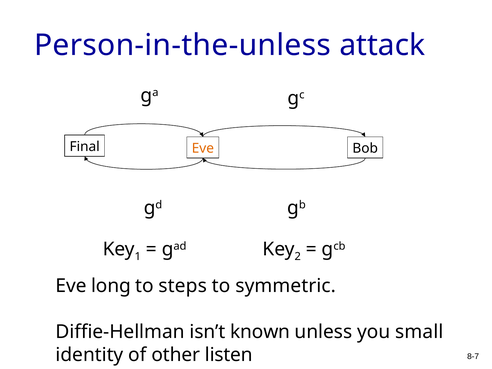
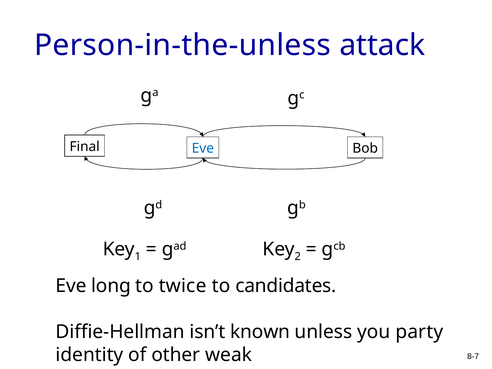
Eve colour: orange -> blue (203, 148)
steps: steps -> twice (183, 286)
symmetric: symmetric -> candidates (286, 286)
small: small -> party (419, 332)
listen: listen -> weak (229, 355)
